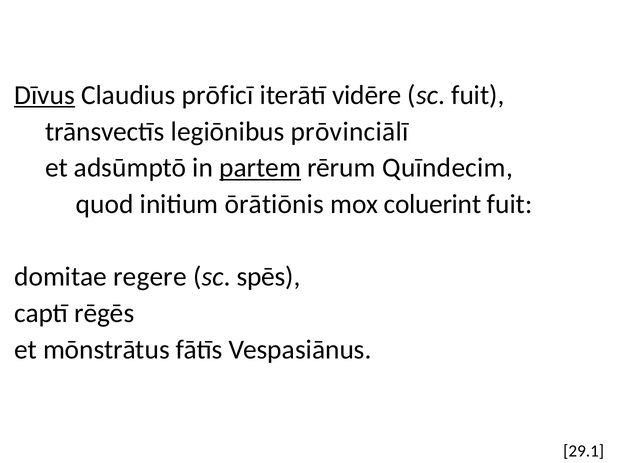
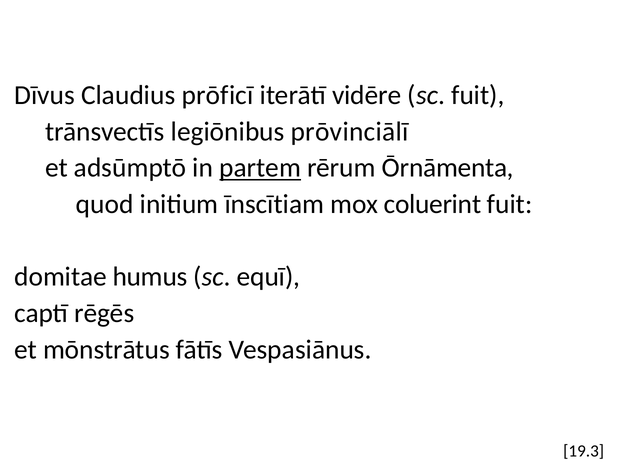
Dīvus underline: present -> none (45, 95)
Quīndecim: Quīndecim -> Ōrnāmenta (448, 168)
ōrātiōnis: ōrātiōnis -> īnscītiam (274, 204)
regere: regere -> humus (150, 277)
spēs: spēs -> equī (268, 277)
29.1: 29.1 -> 19.3 (584, 451)
